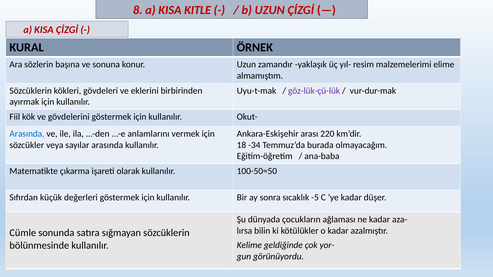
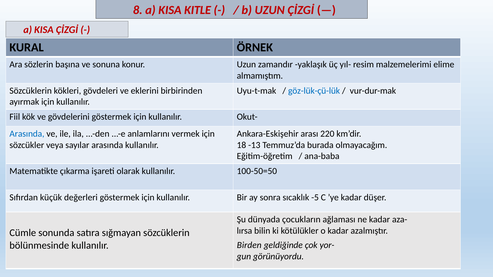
göz-lük-çü-lük colour: purple -> blue (314, 91)
-34: -34 -> -13 (254, 145)
Kelime: Kelime -> Birden (249, 245)
